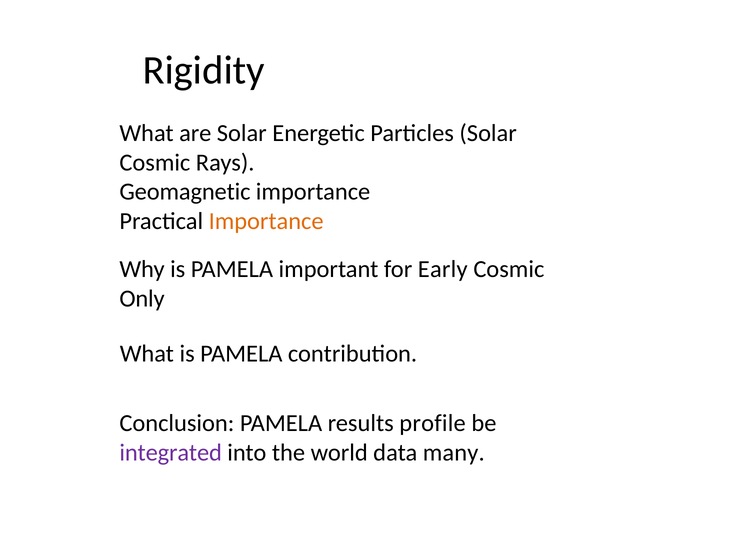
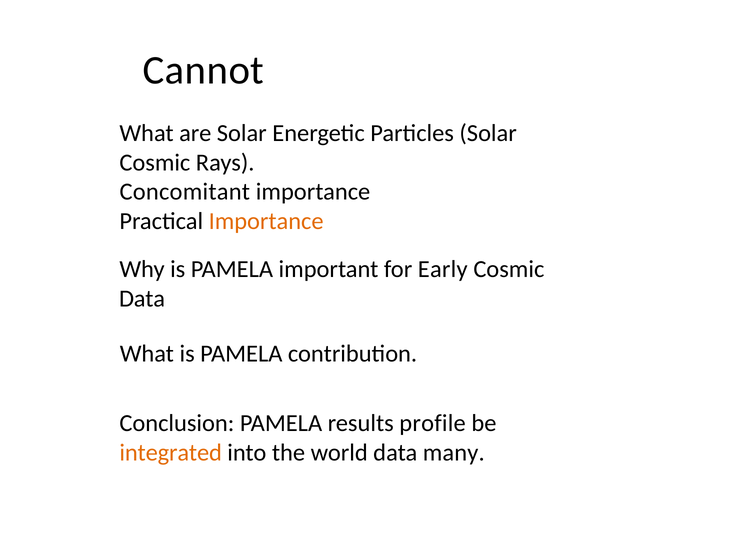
Rigidity: Rigidity -> Cannot (203, 70)
Geomagnetic: Geomagnetic -> Concomitant (185, 192)
Only: Only -> Data (142, 299)
integrated colour: purple -> orange (171, 453)
